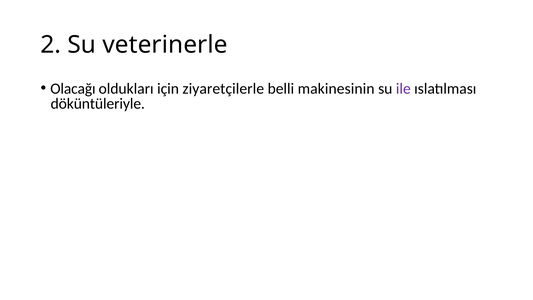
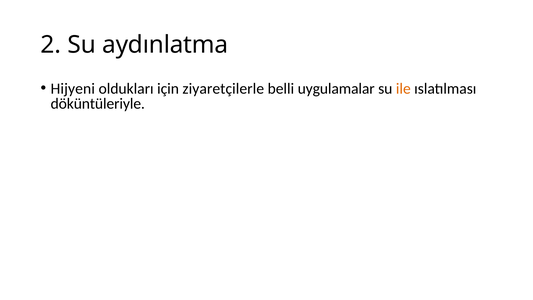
veterinerle: veterinerle -> aydınlatma (165, 45)
Olacağı: Olacağı -> Hijyeni (73, 89)
makinesinin: makinesinin -> uygulamalar (336, 89)
ile colour: purple -> orange (403, 89)
